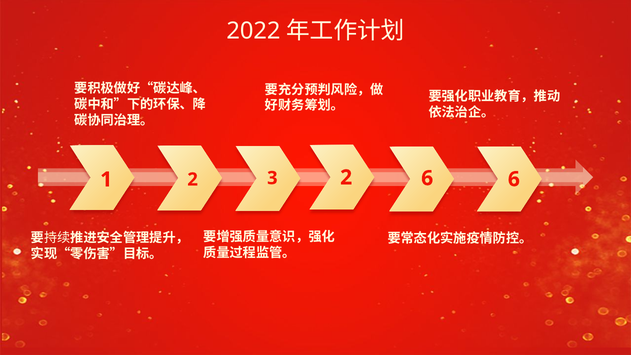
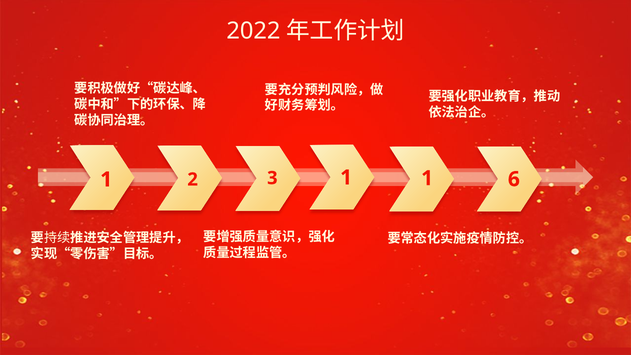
3 6: 6 -> 1 (427, 178)
2 2: 2 -> 1 (346, 177)
